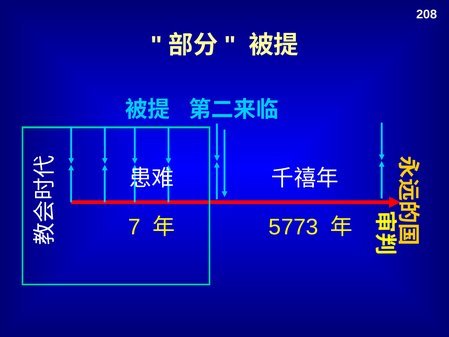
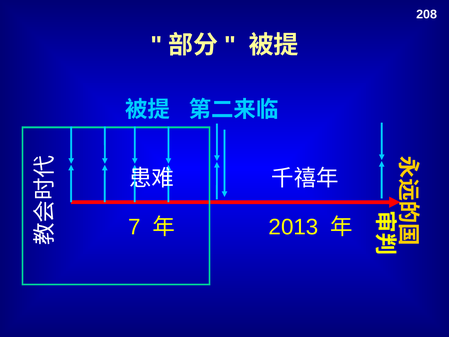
5773: 5773 -> 2013 (294, 227)
